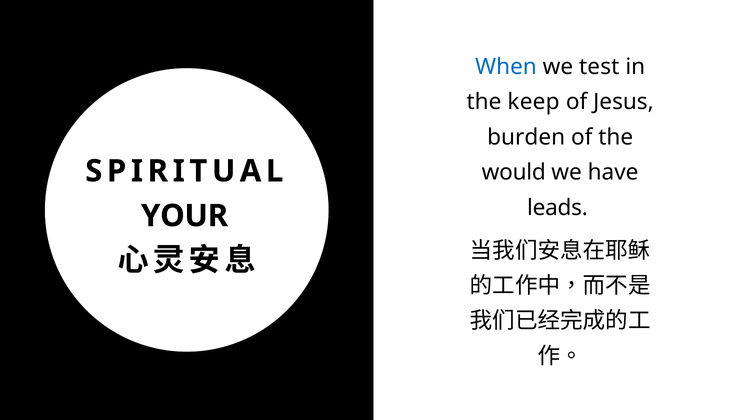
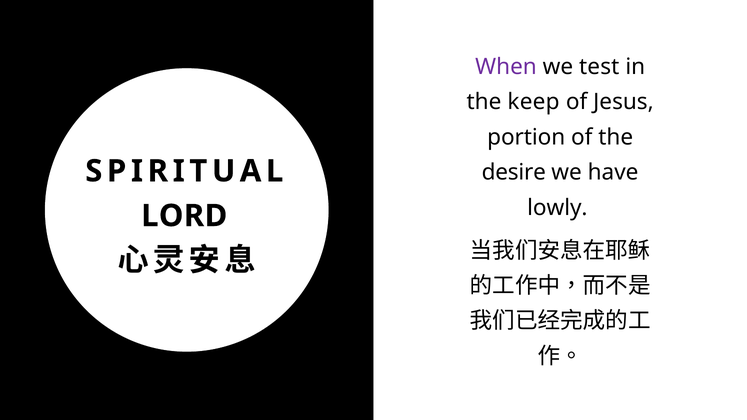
When colour: blue -> purple (506, 67)
burden: burden -> portion (526, 137)
would: would -> desire (514, 172)
leads: leads -> lowly (557, 208)
YOUR: YOUR -> LORD (184, 216)
